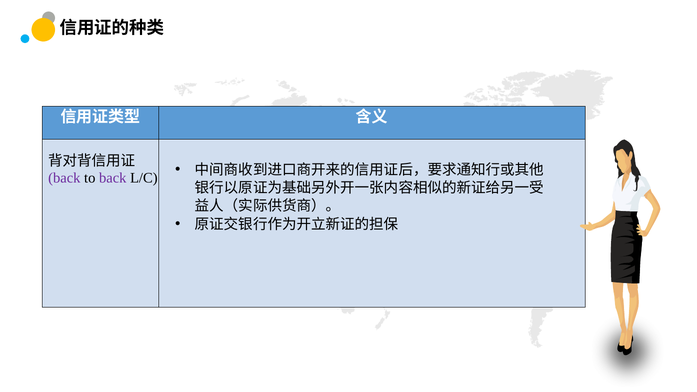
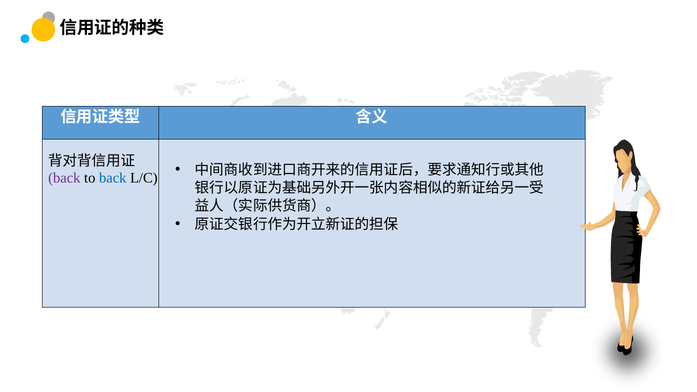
back colour: purple -> blue (113, 178)
